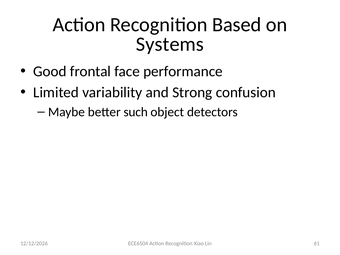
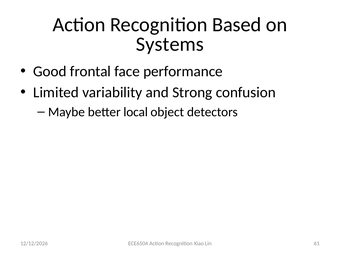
such: such -> local (136, 112)
